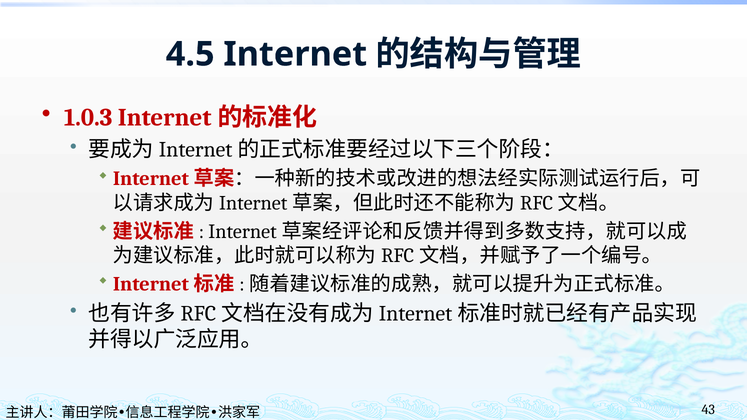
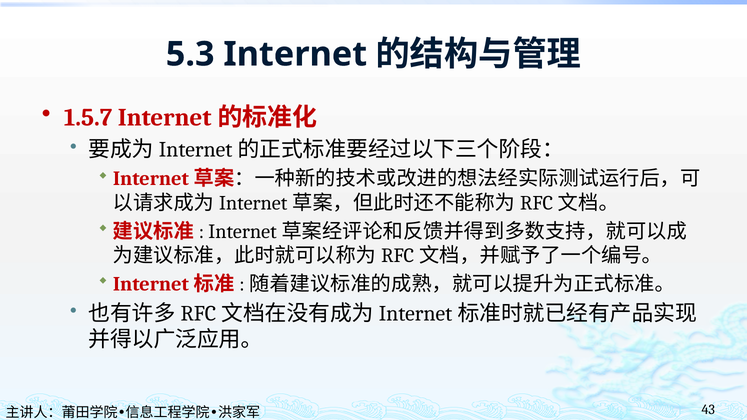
4.5: 4.5 -> 5.3 (190, 54)
1.0.3: 1.0.3 -> 1.5.7 (88, 118)
